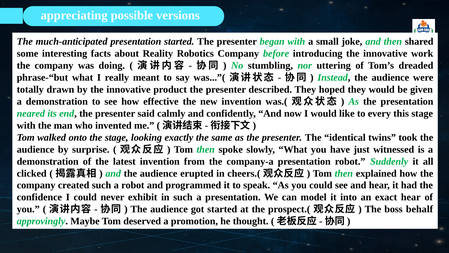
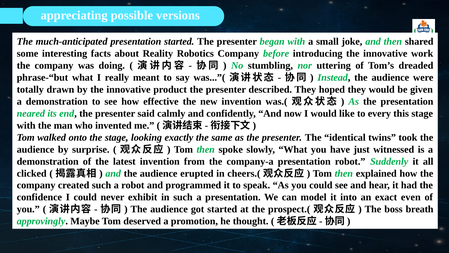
exact hear: hear -> even (411, 197)
behalf: behalf -> breath (420, 209)
